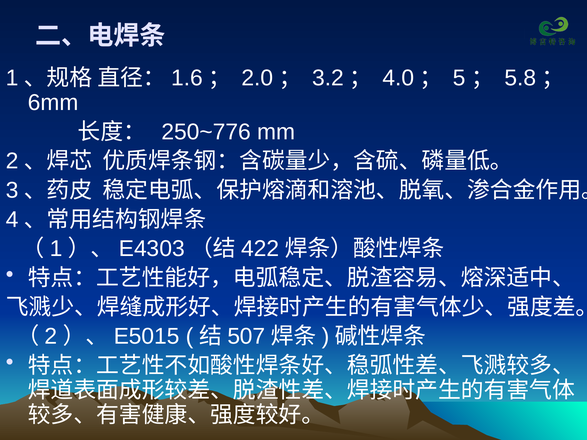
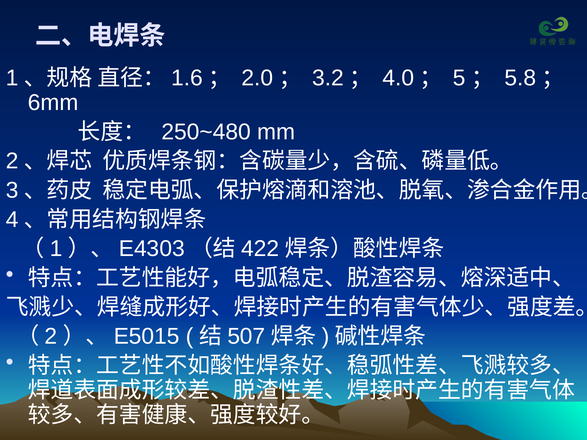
250~776: 250~776 -> 250~480 (206, 132)
